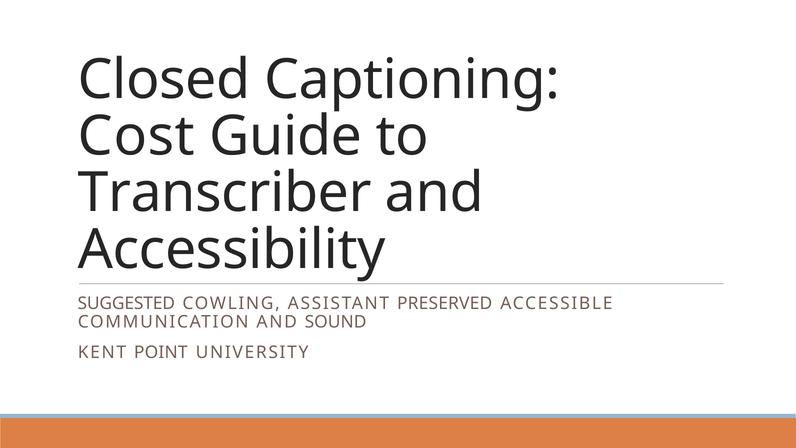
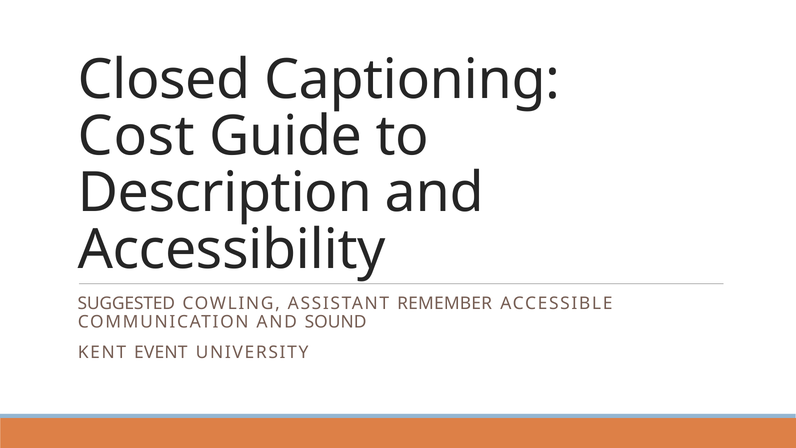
Transcriber: Transcriber -> Description (225, 193)
PRESERVED: PRESERVED -> REMEMBER (445, 303)
POINT: POINT -> EVENT (161, 352)
